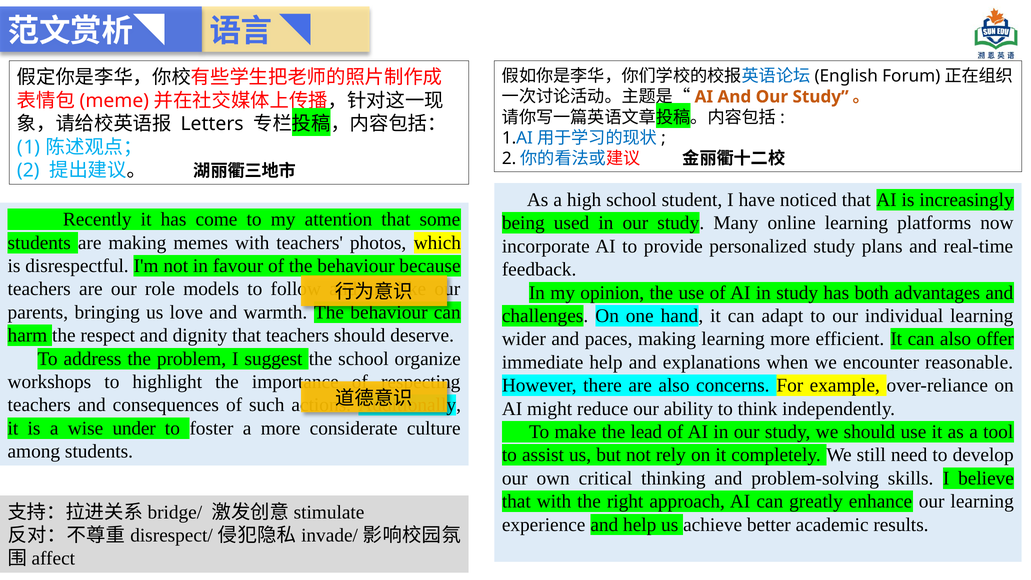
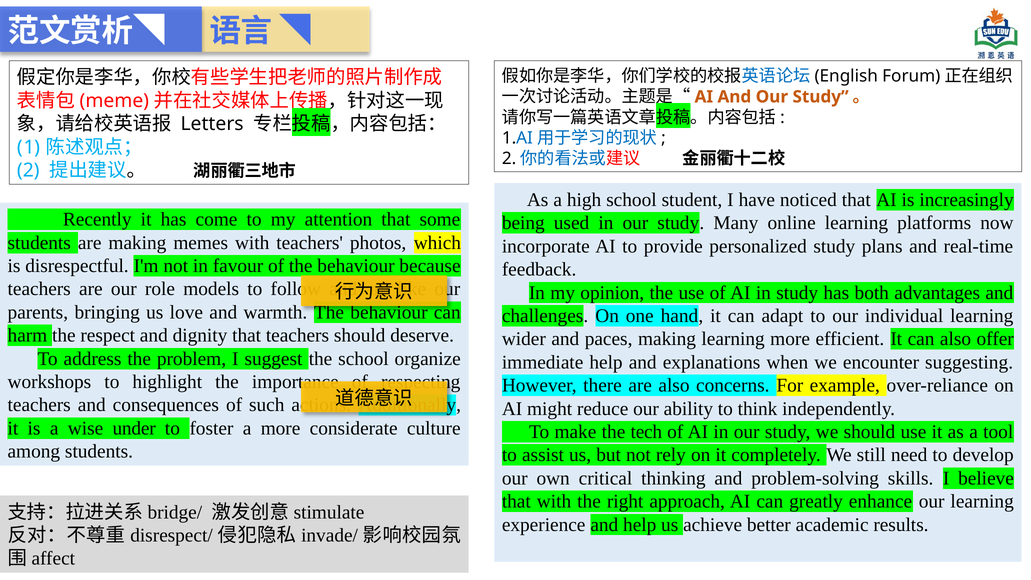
reasonable: reasonable -> suggesting (969, 362)
lead: lead -> tech (646, 432)
